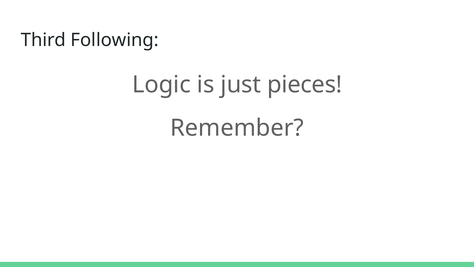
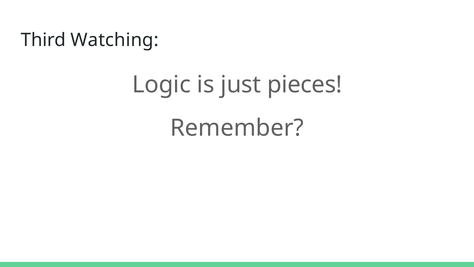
Following: Following -> Watching (115, 40)
